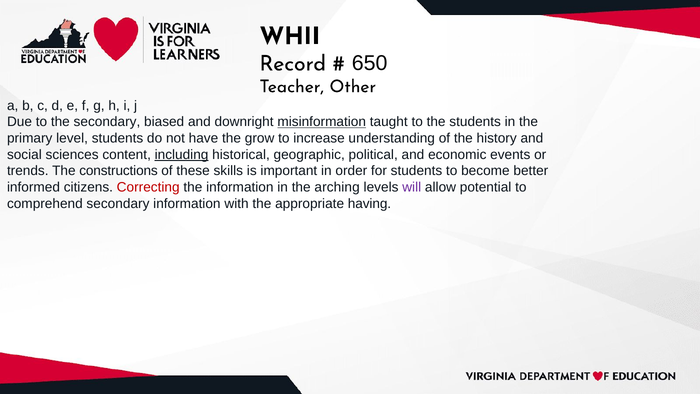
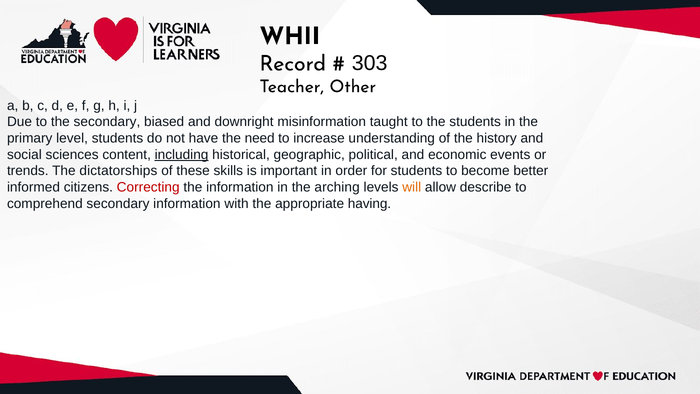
650: 650 -> 303 (370, 63)
misinformation underline: present -> none (322, 122)
grow: grow -> need (260, 138)
constructions: constructions -> dictatorships (118, 171)
will colour: purple -> orange (412, 187)
potential: potential -> describe (486, 187)
